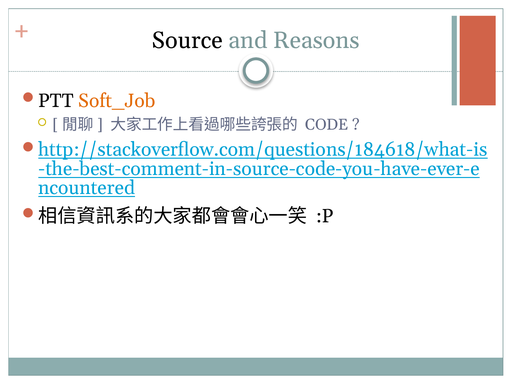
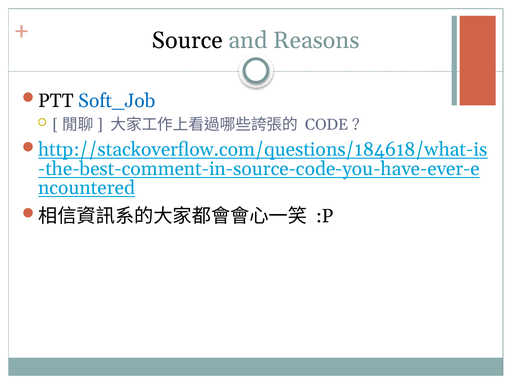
Soft_Job colour: orange -> blue (117, 101)
